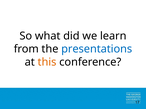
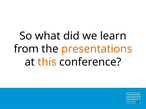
presentations colour: blue -> orange (97, 49)
